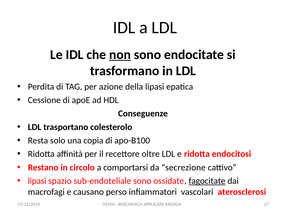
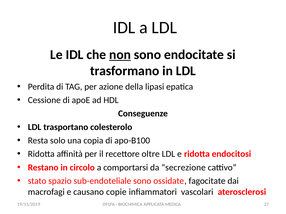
lipasi: lipasi -> stato (37, 181)
fagocitate underline: present -> none (207, 181)
perso: perso -> copie (116, 192)
